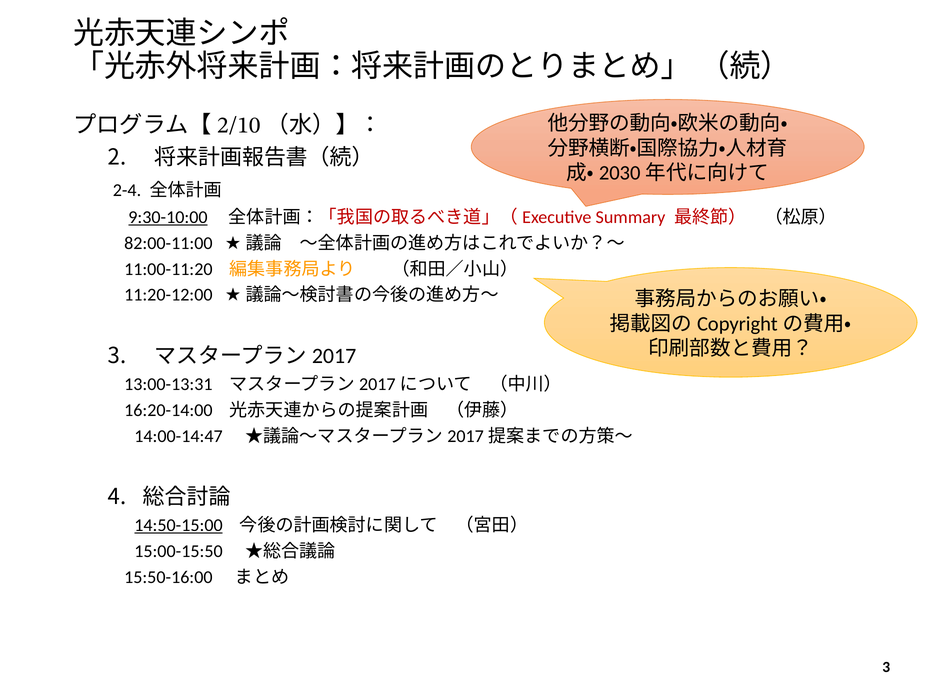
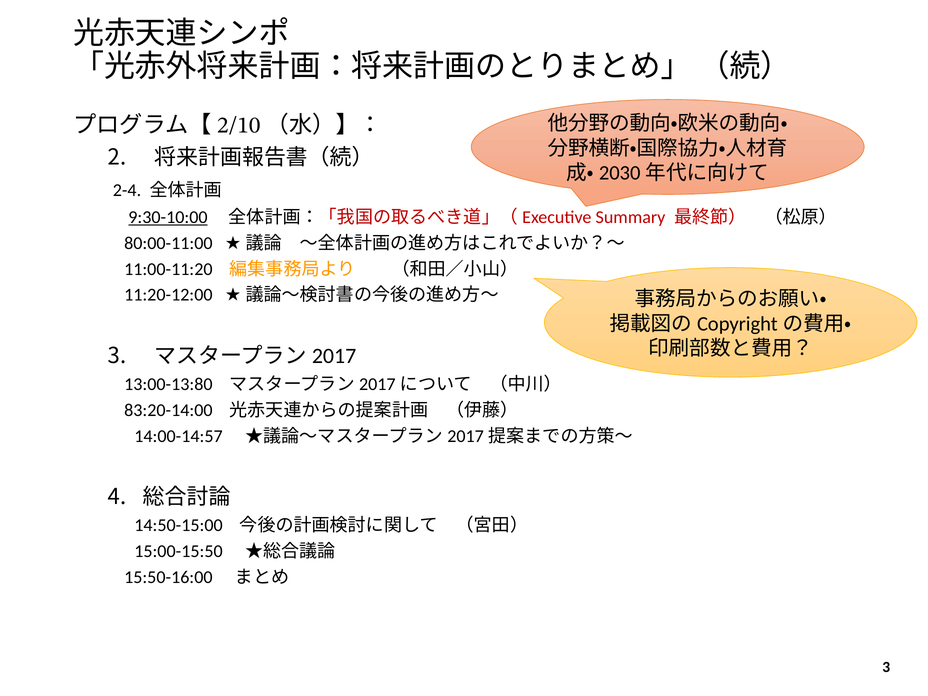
82:00-11:00: 82:00-11:00 -> 80:00-11:00 (168, 243)
13:00-13:31: 13:00-13:31 -> 13:00-13:80 (168, 384)
16:20-14:00: 16:20-14:00 -> 83:20-14:00 (168, 410)
14:00-14:47: 14:00-14:47 -> 14:00-14:57 (179, 436)
14:50-15:00 underline: present -> none (179, 525)
